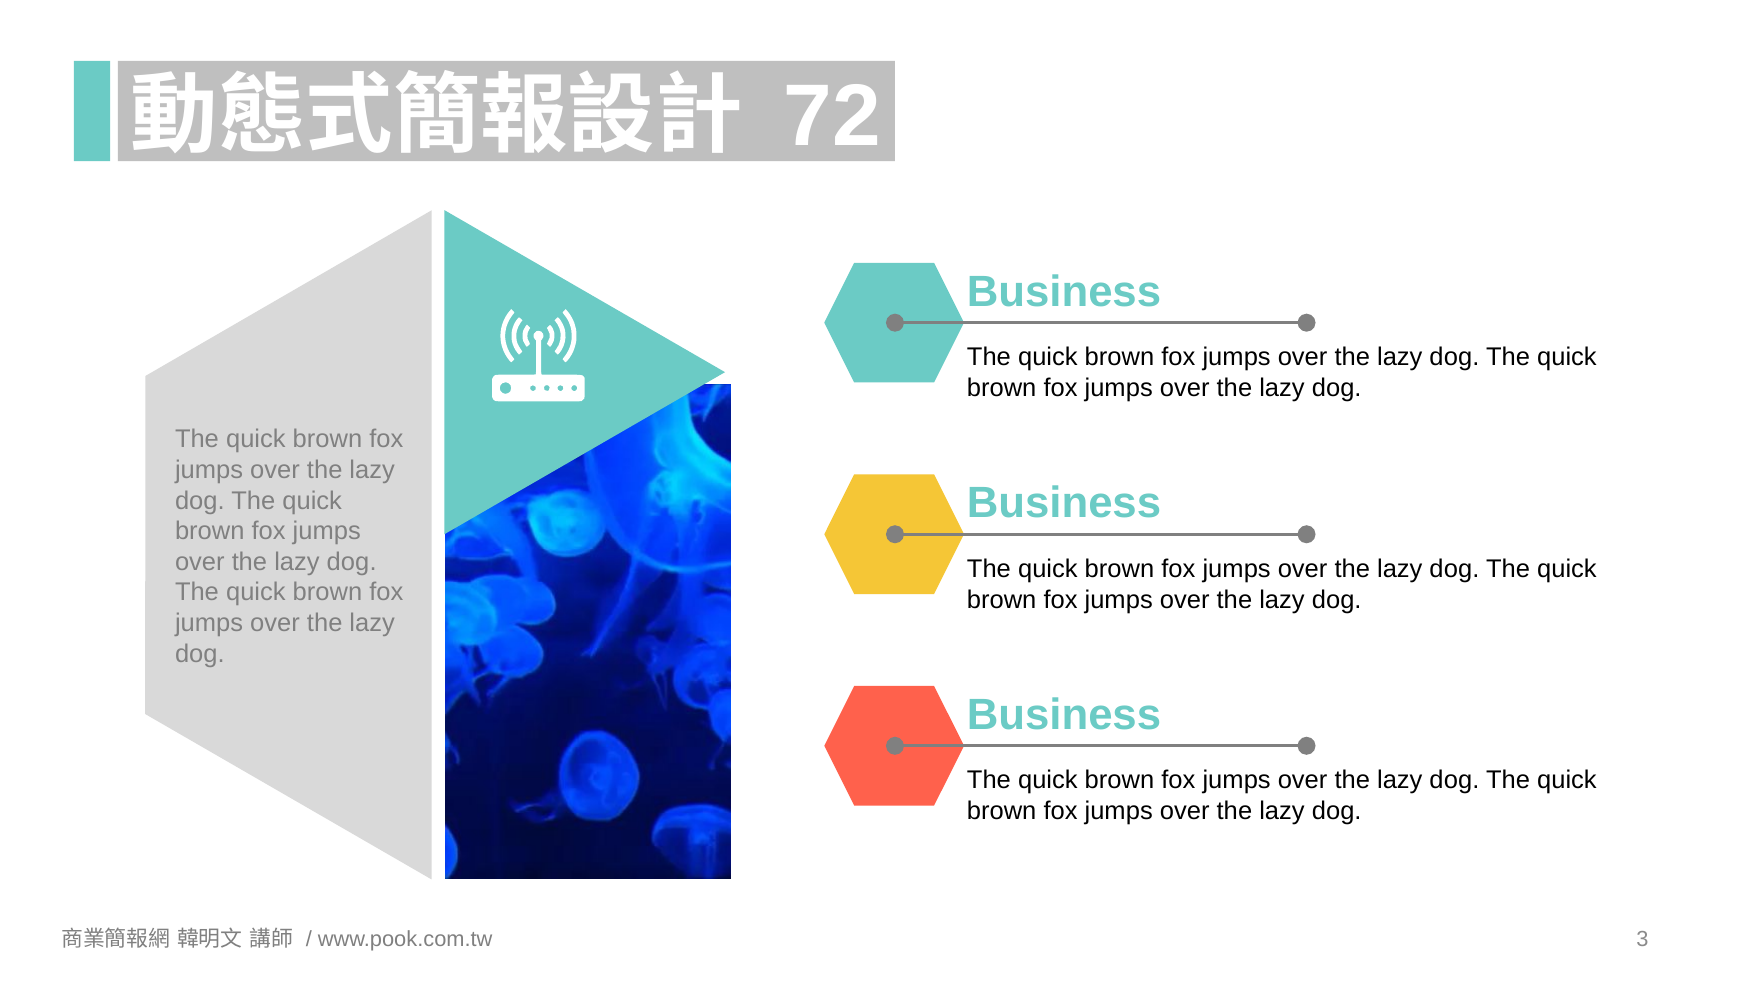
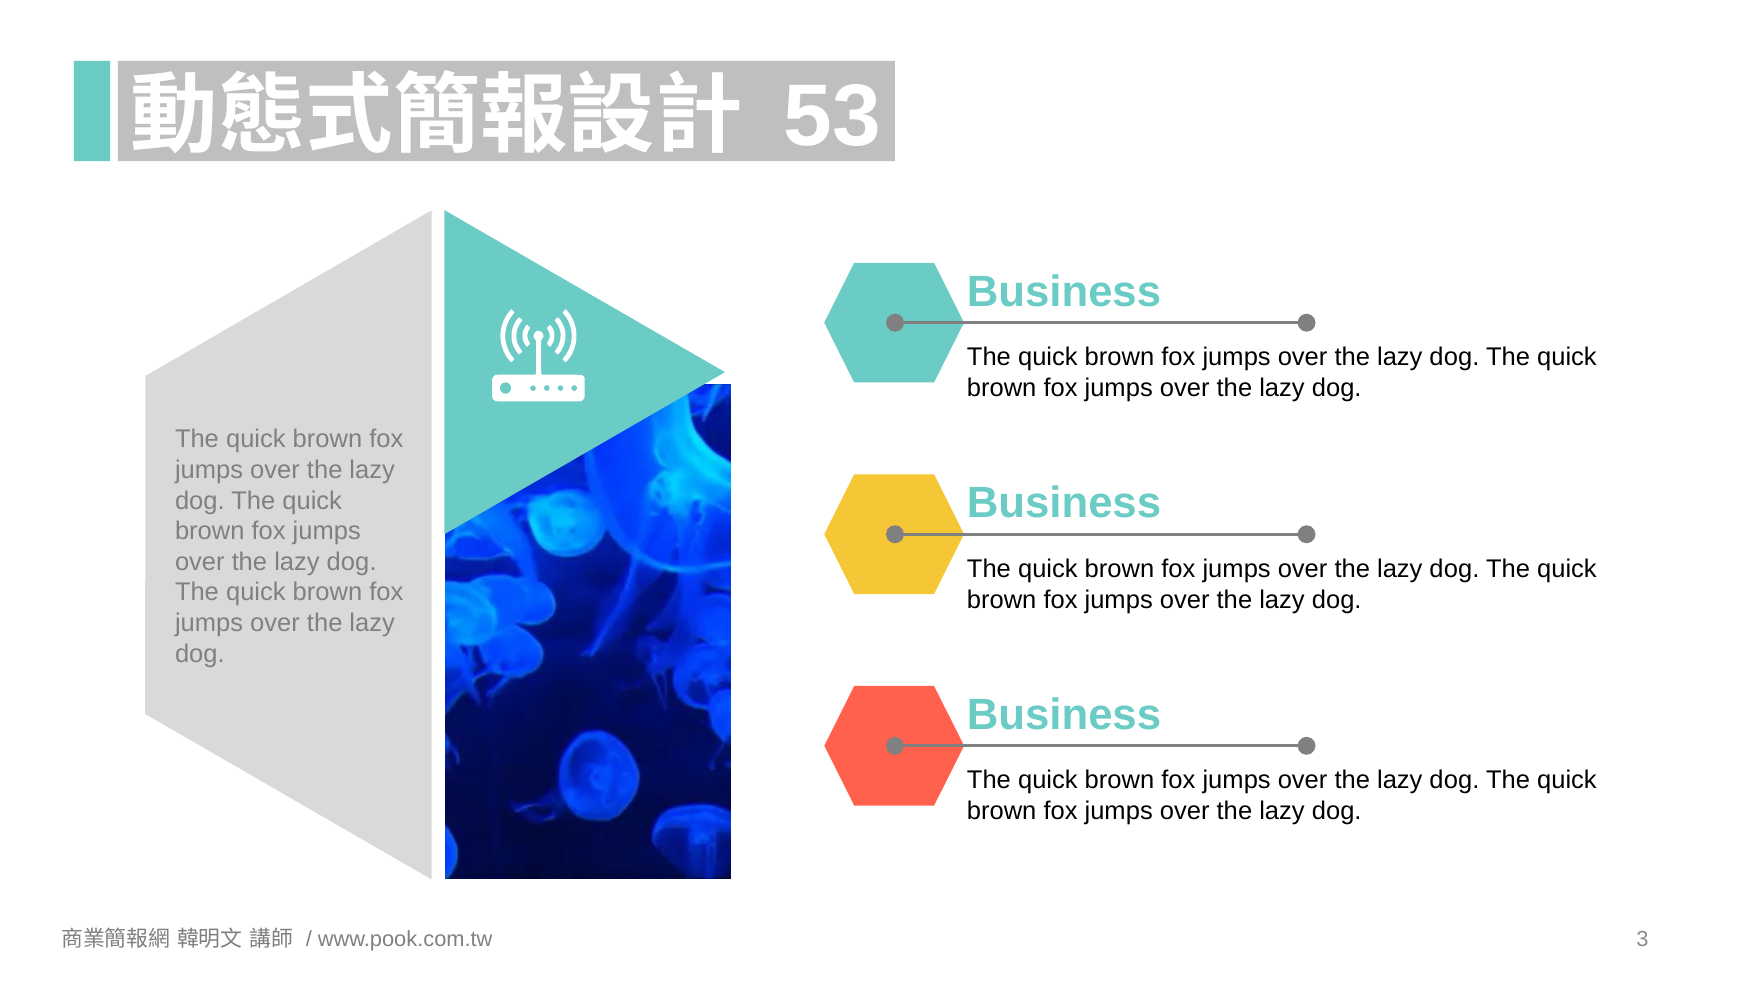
72: 72 -> 53 (832, 117)
